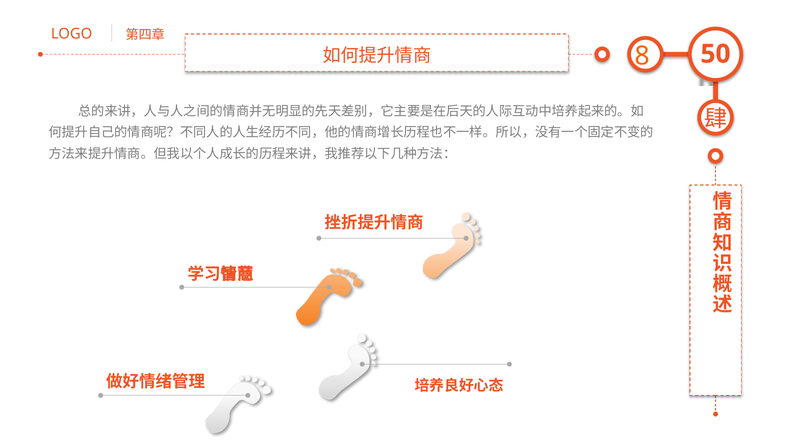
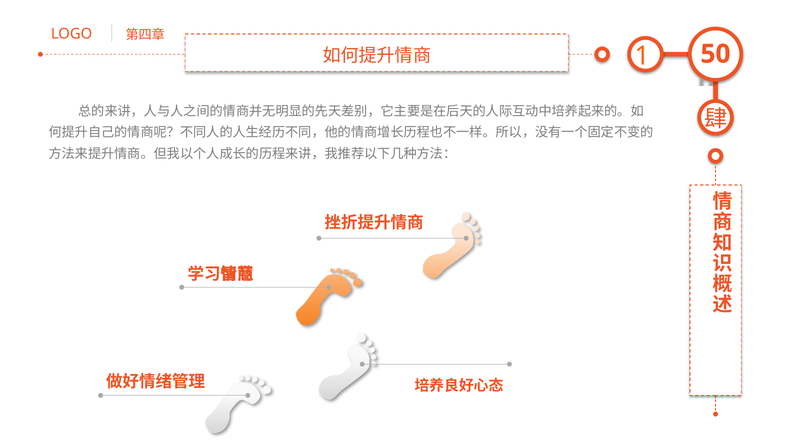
8: 8 -> 1 (642, 56)
